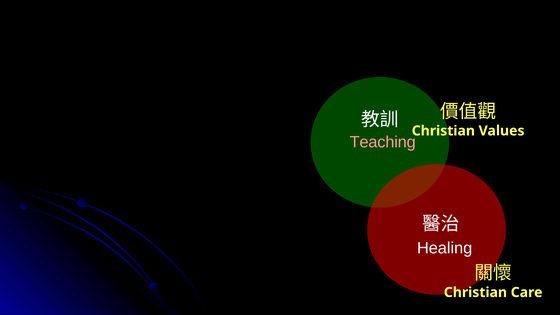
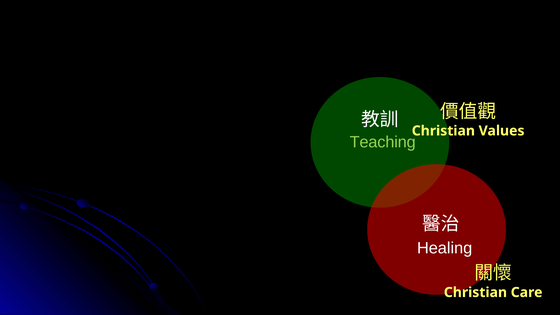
Teaching colour: pink -> light green (383, 142)
